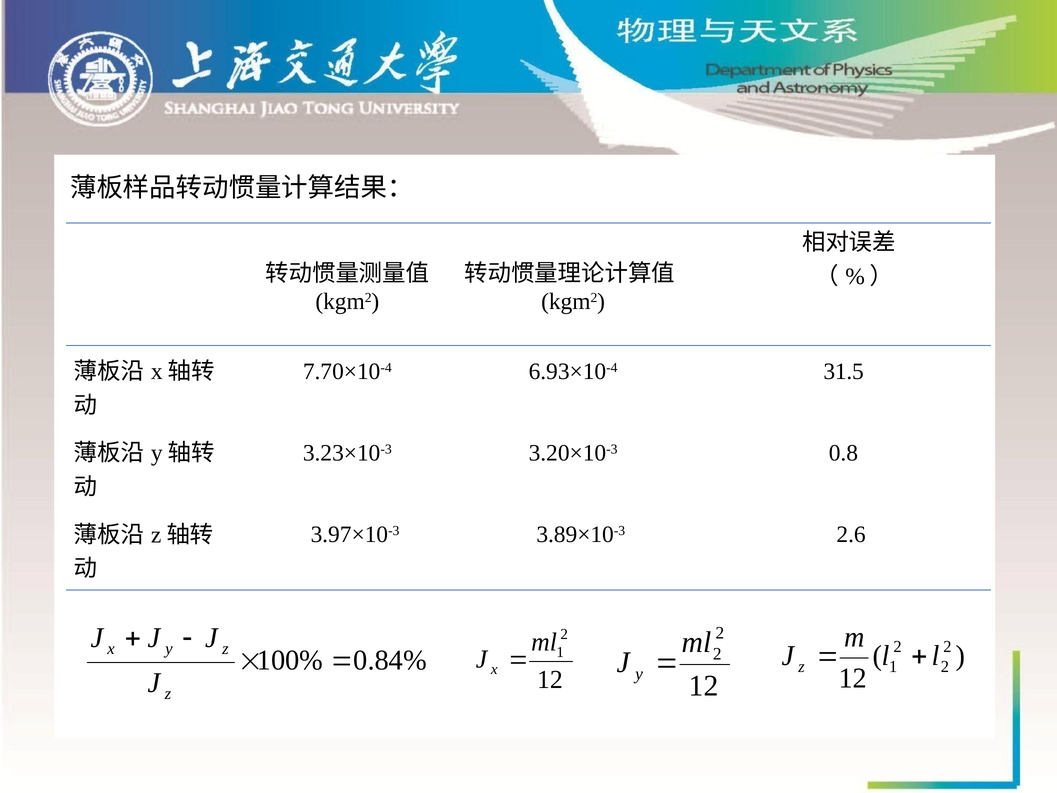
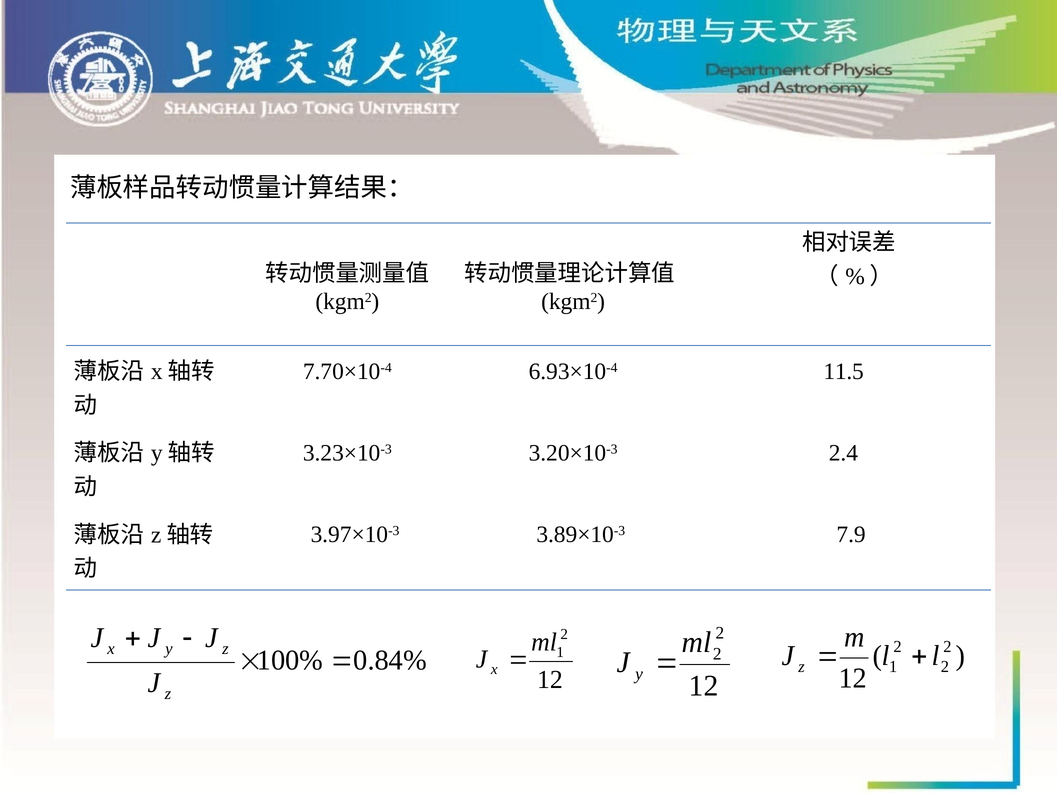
31.5: 31.5 -> 11.5 (844, 372)
0.8: 0.8 -> 2.4 (843, 453)
2.6: 2.6 -> 7.9 (851, 535)
